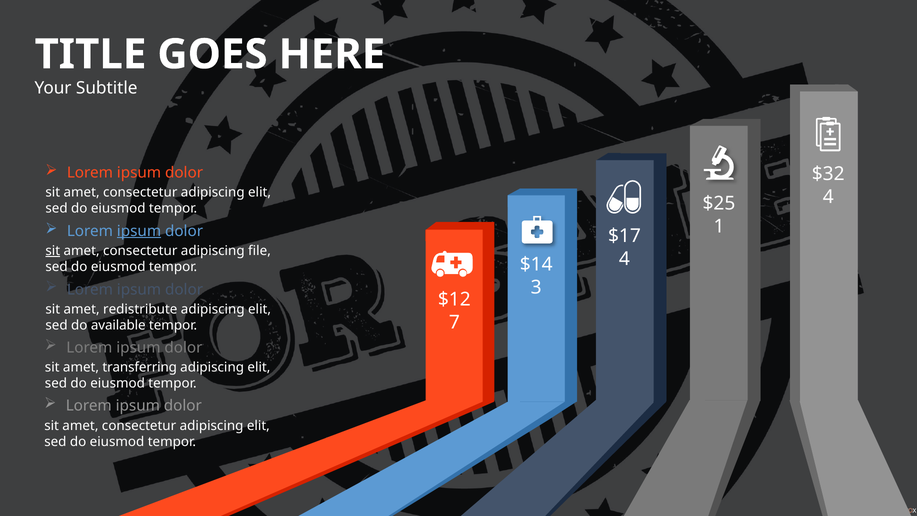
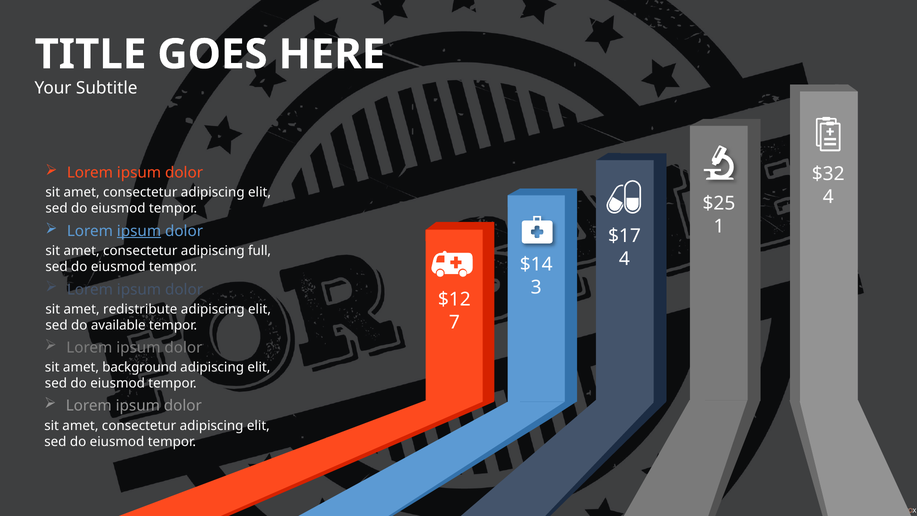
sit underline: present -> none (53, 251)
file: file -> full (260, 251)
transferring: transferring -> background (140, 367)
